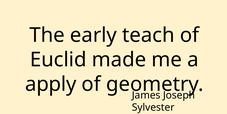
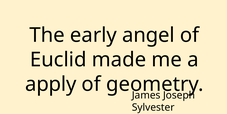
teach: teach -> angel (148, 35)
